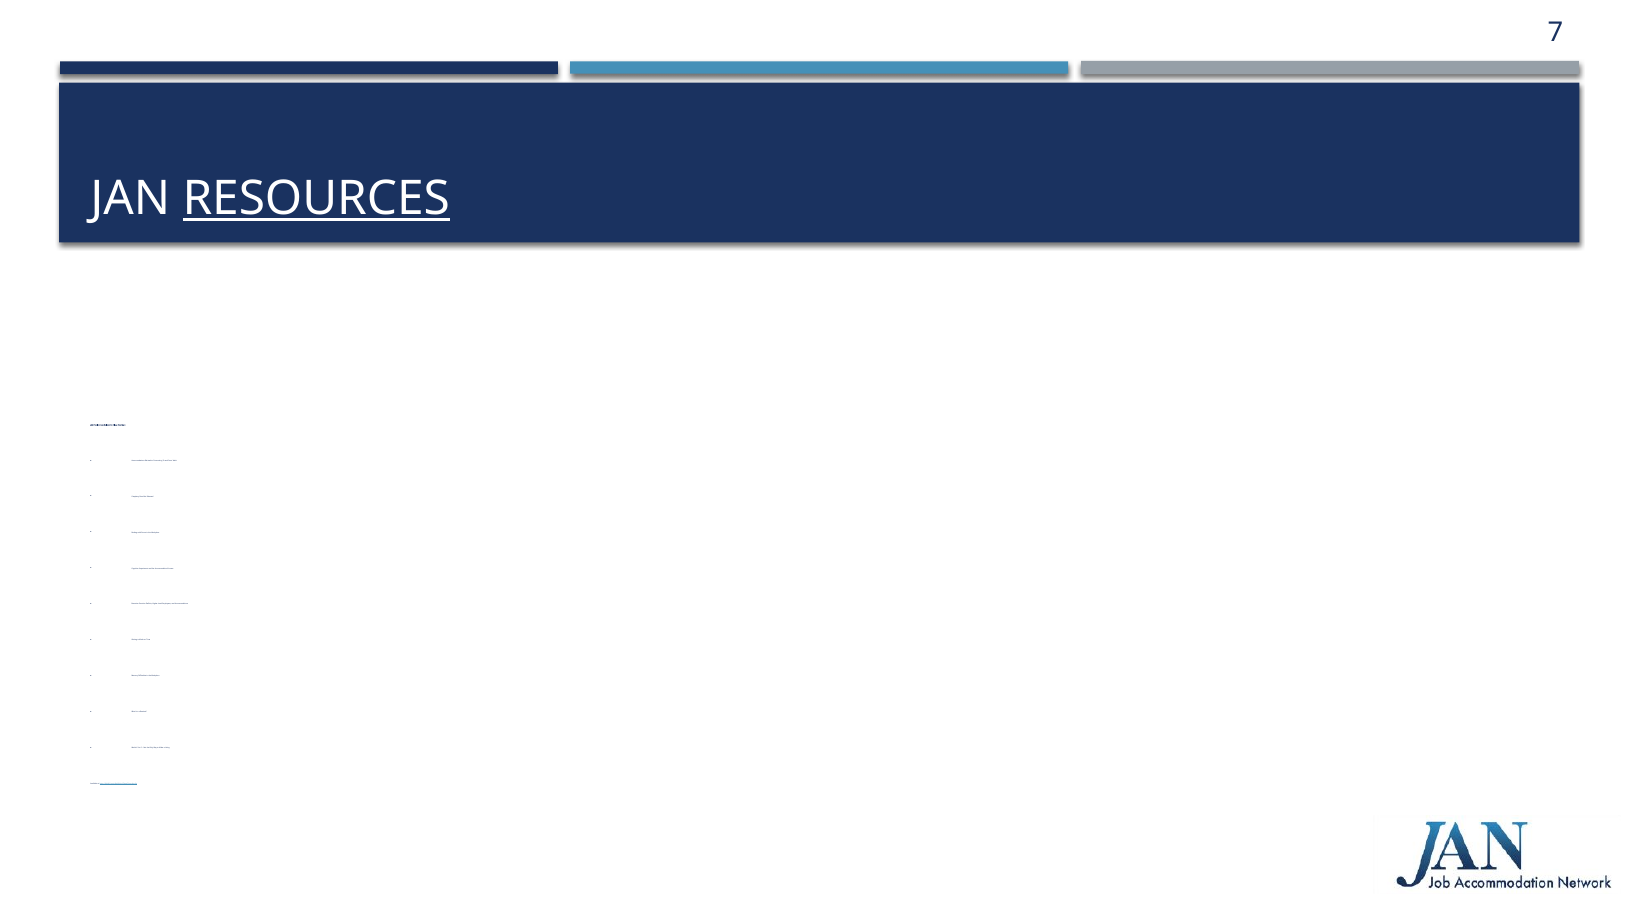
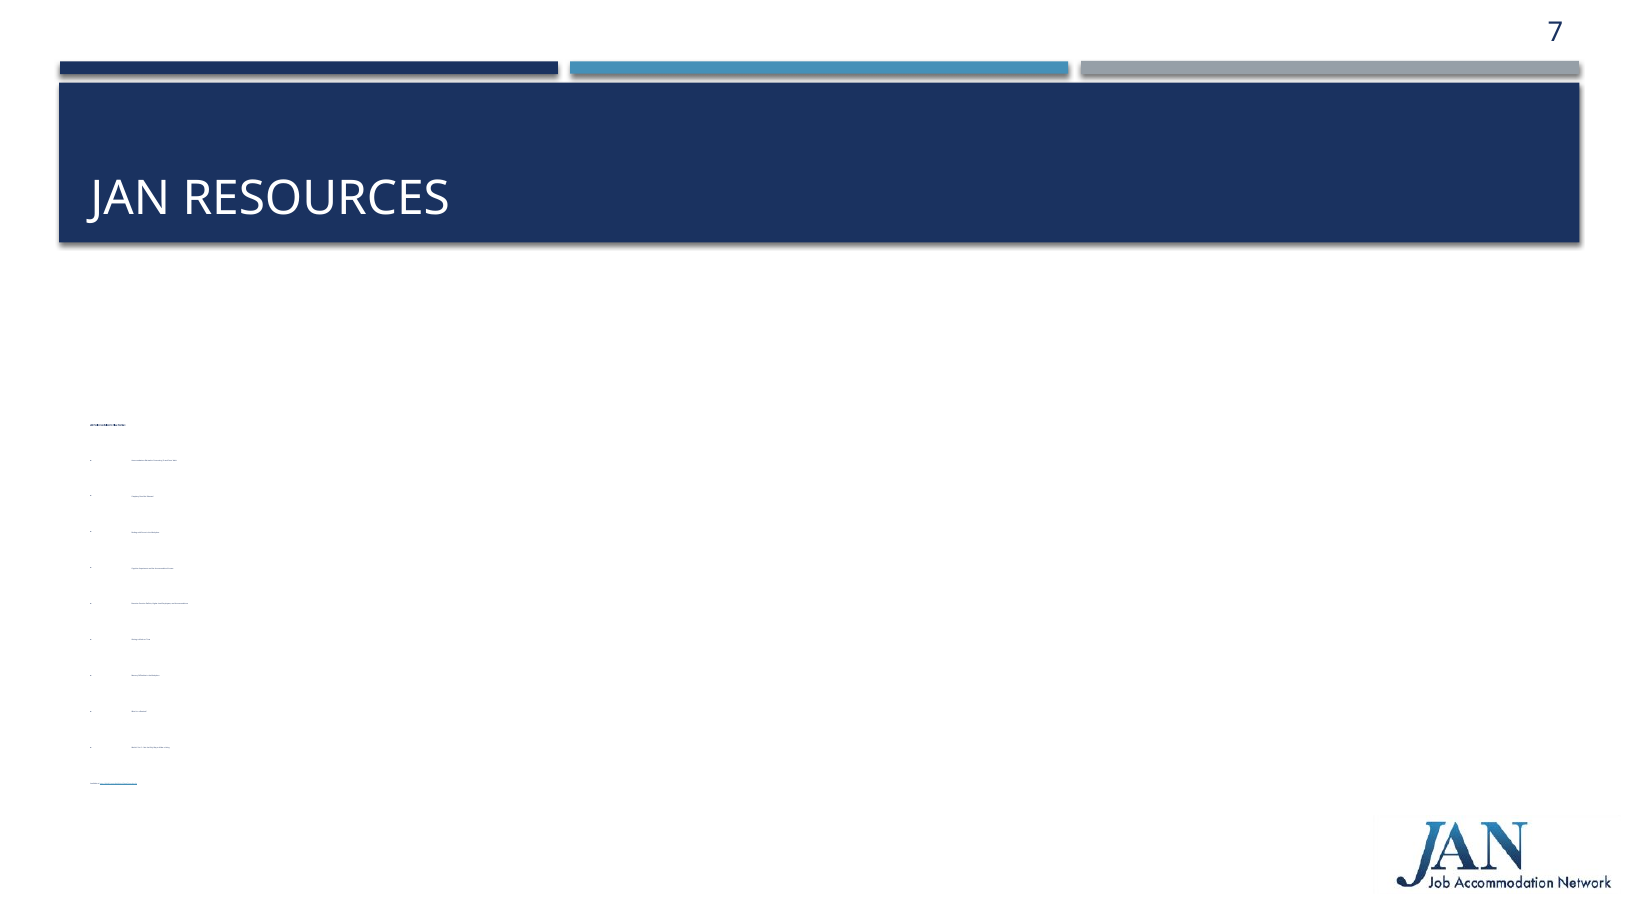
RESOURCES underline: present -> none (316, 199)
